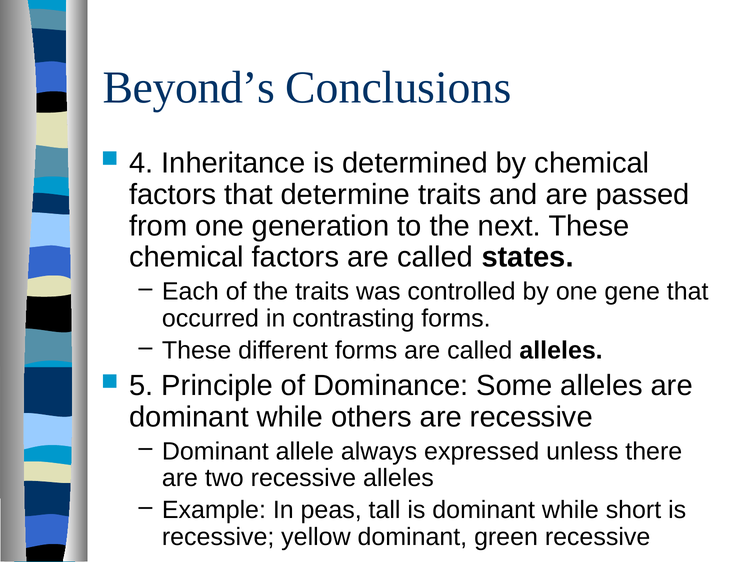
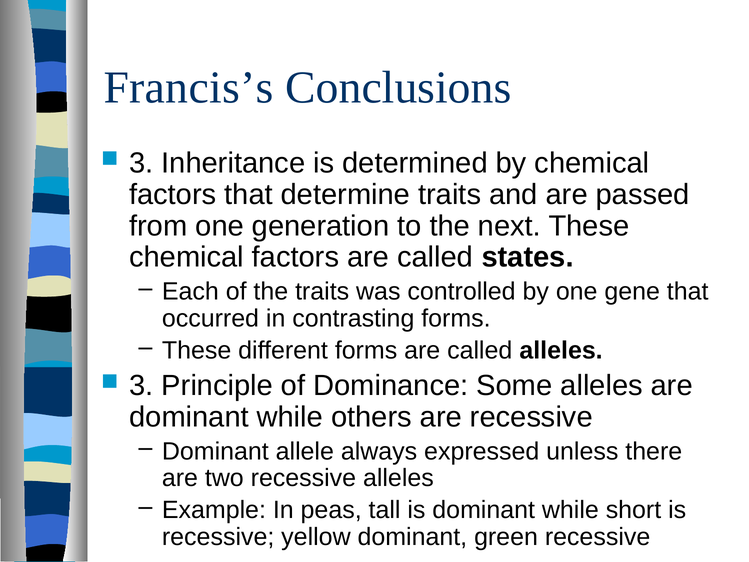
Beyond’s: Beyond’s -> Francis’s (189, 87)
4: 4 -> 3 (141, 163)
5: 5 -> 3 (141, 385)
